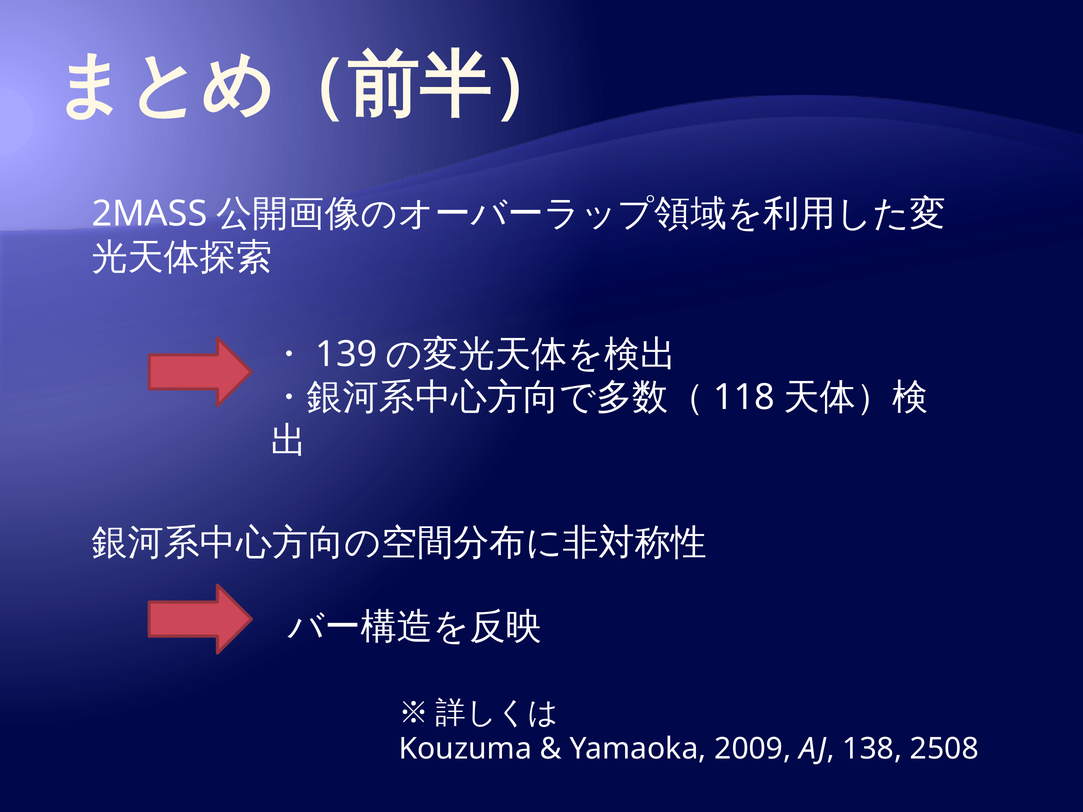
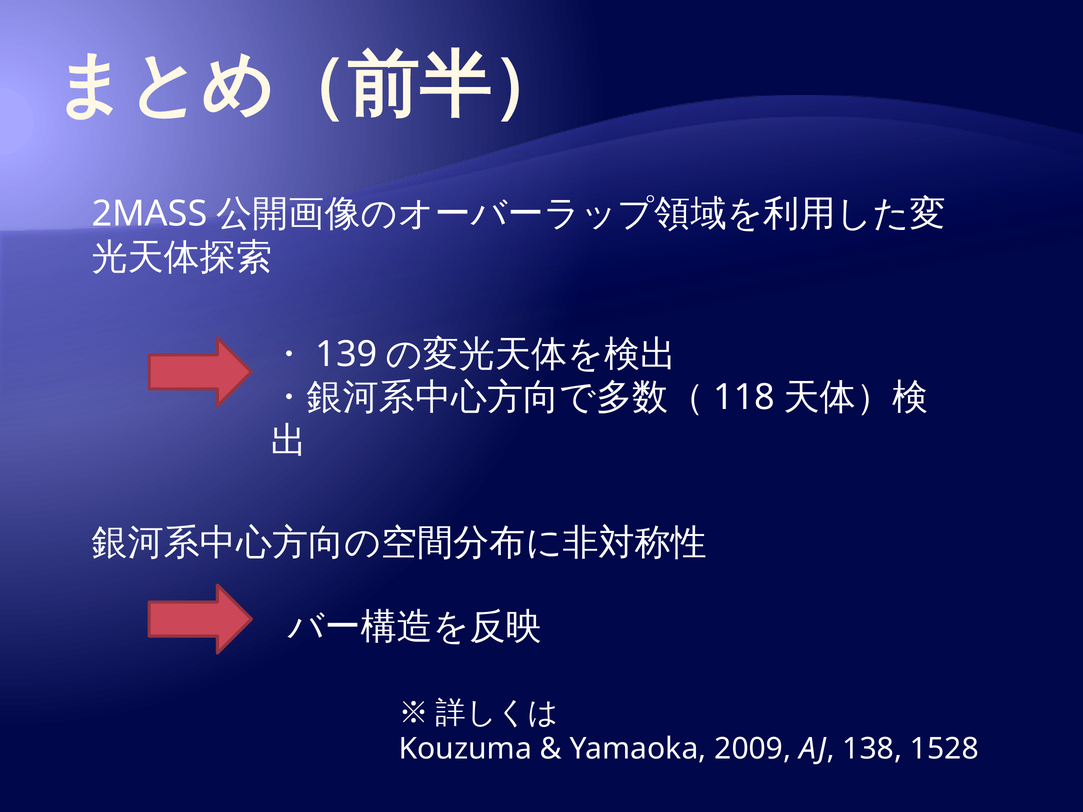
2508: 2508 -> 1528 (944, 749)
